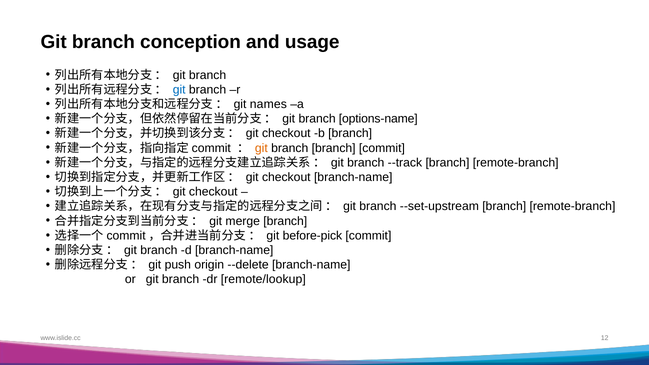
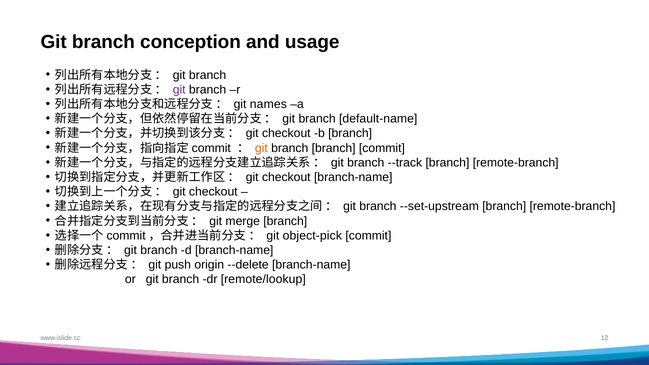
git colour: blue -> purple (179, 90)
options-name: options-name -> default-name (378, 119)
before-pick: before-pick -> object-pick (312, 236)
